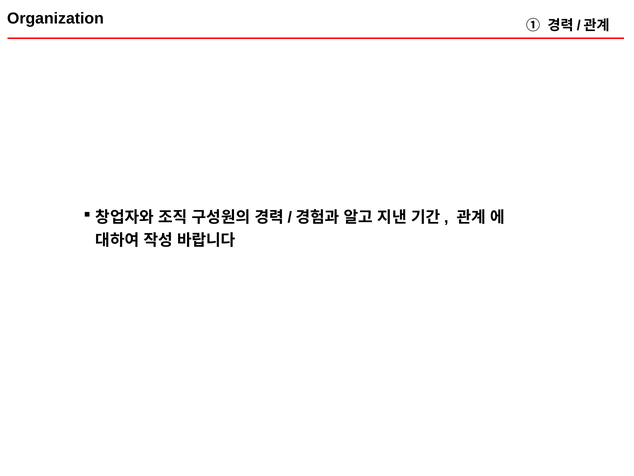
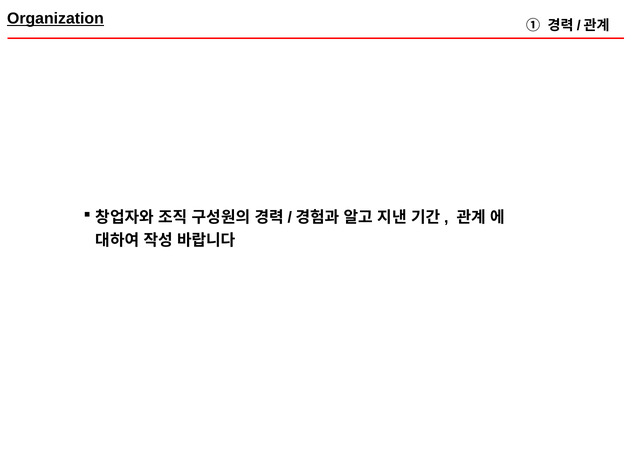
Organization underline: none -> present (55, 19)
